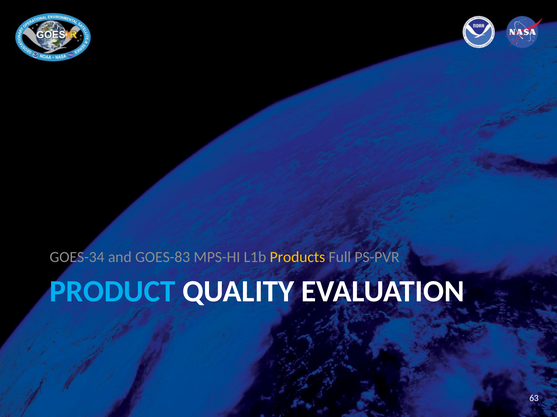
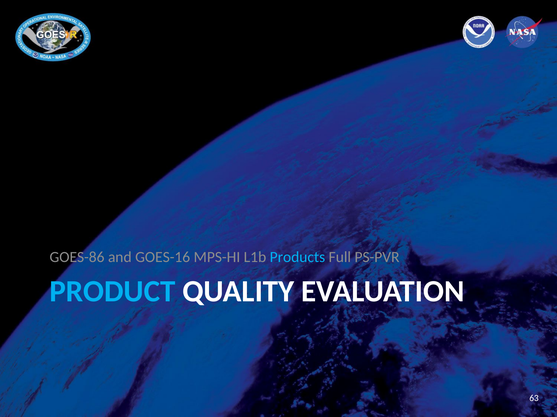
GOES-34: GOES-34 -> GOES-86 (77, 257)
GOES-83: GOES-83 -> GOES-16 (163, 257)
Products colour: yellow -> light blue (297, 257)
